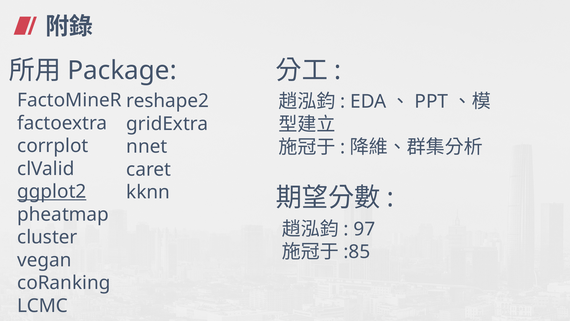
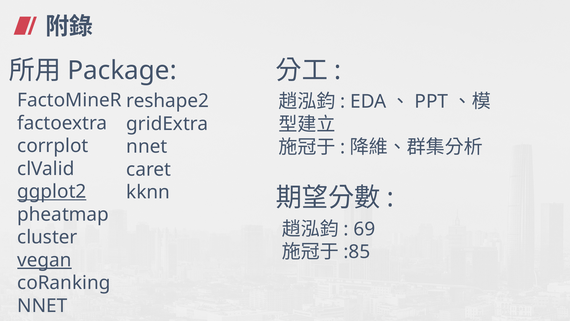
97: 97 -> 69 (364, 229)
vegan underline: none -> present (44, 260)
LCMC: LCMC -> NNET (42, 305)
